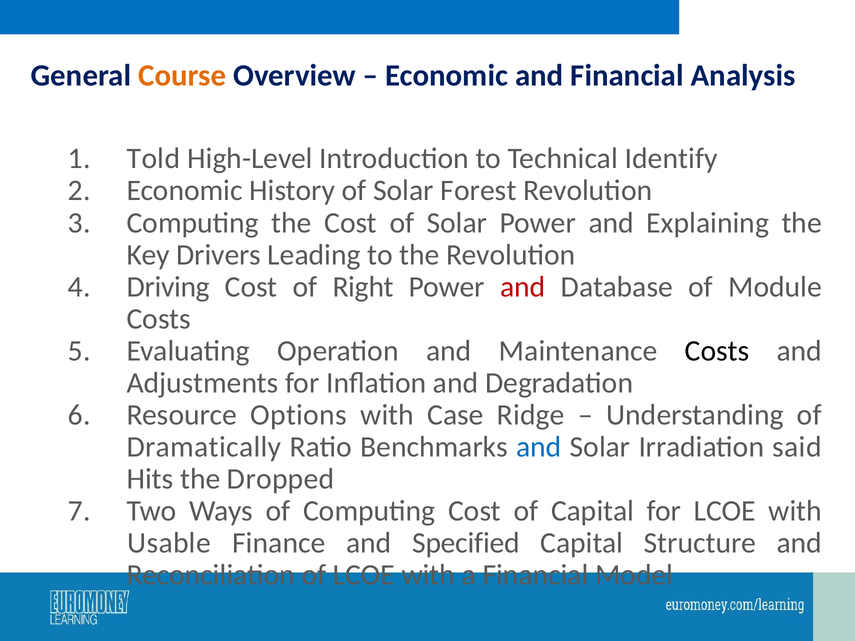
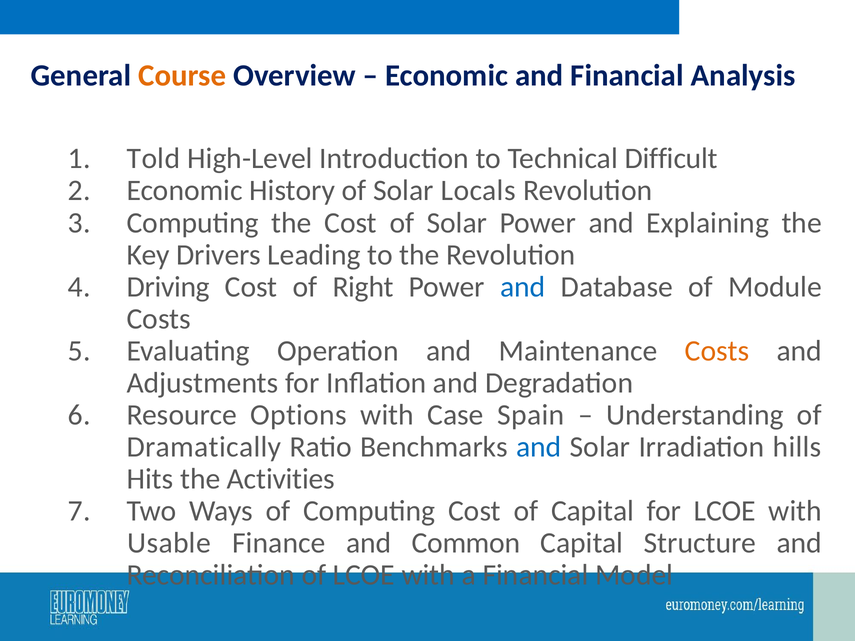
Identify: Identify -> Difficult (671, 159)
Forest: Forest -> Locals (478, 191)
and colour: red -> blue (523, 287)
Costs colour: black -> orange (717, 351)
Ridge: Ridge -> Spain (531, 415)
said: said -> hills (797, 447)
Dropped: Dropped -> Activities (281, 479)
Specified: Specified -> Common (466, 543)
